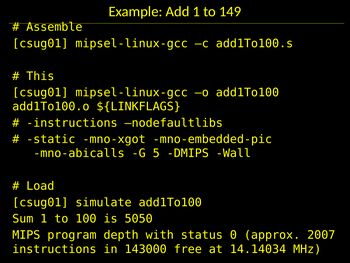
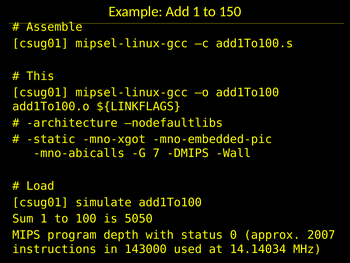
149: 149 -> 150 (230, 12)
instructions: instructions -> architecture (72, 123)
5: 5 -> 7 (156, 153)
free: free -> used (188, 249)
